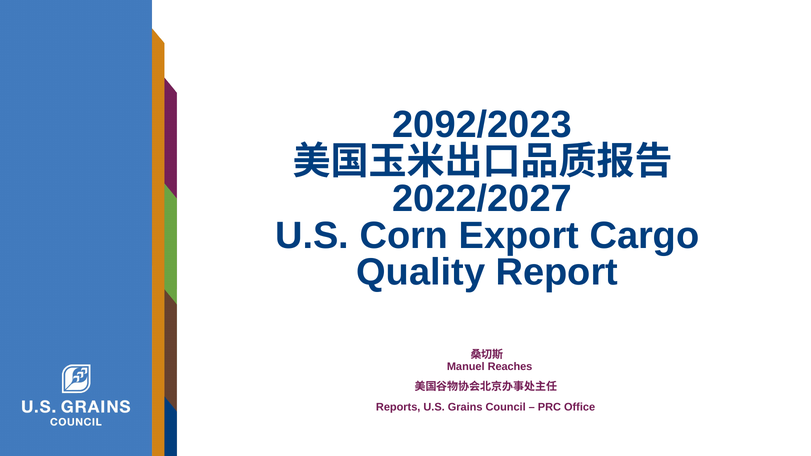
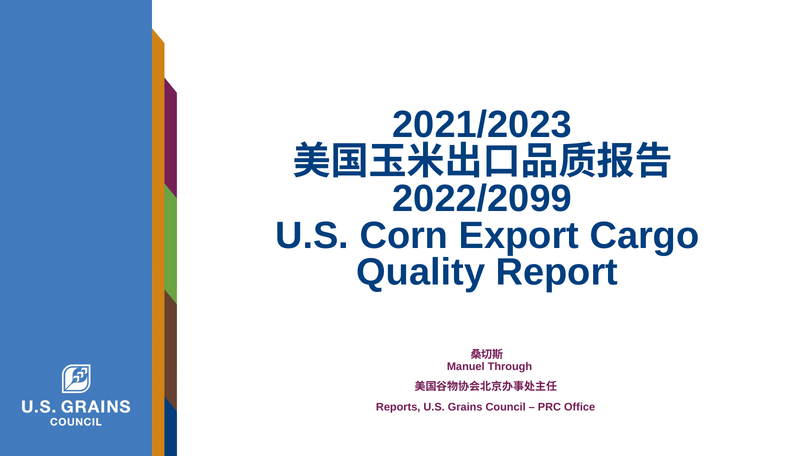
2092/2023: 2092/2023 -> 2021/2023 (482, 125)
2022/2027: 2022/2027 -> 2022/2099 (482, 199)
Reaches: Reaches -> Through (510, 367)
